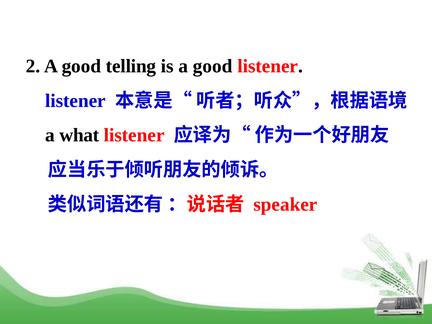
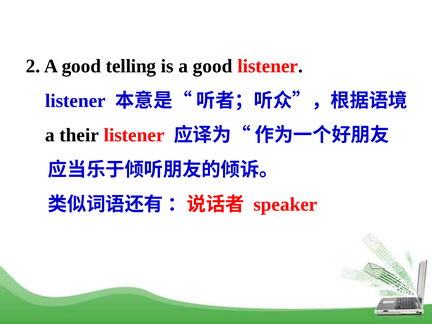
what: what -> their (79, 135)
